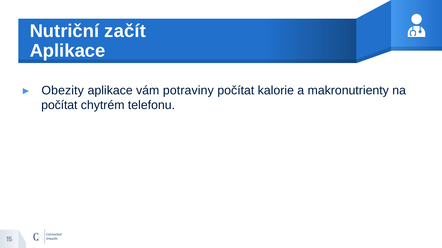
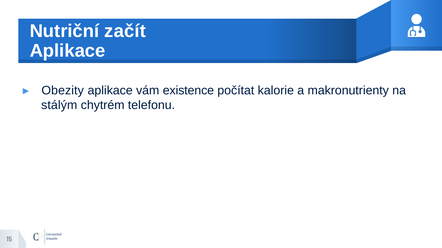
potraviny: potraviny -> existence (188, 91)
počítat: počítat -> stálým (59, 105)
